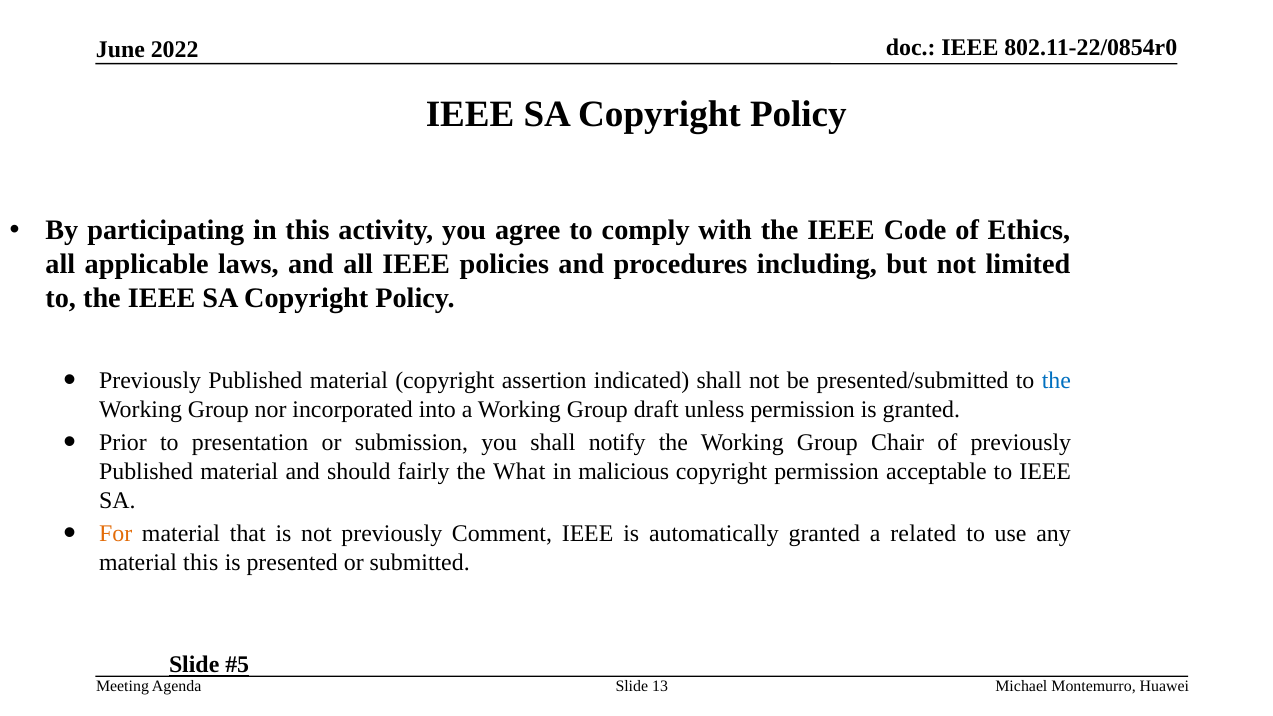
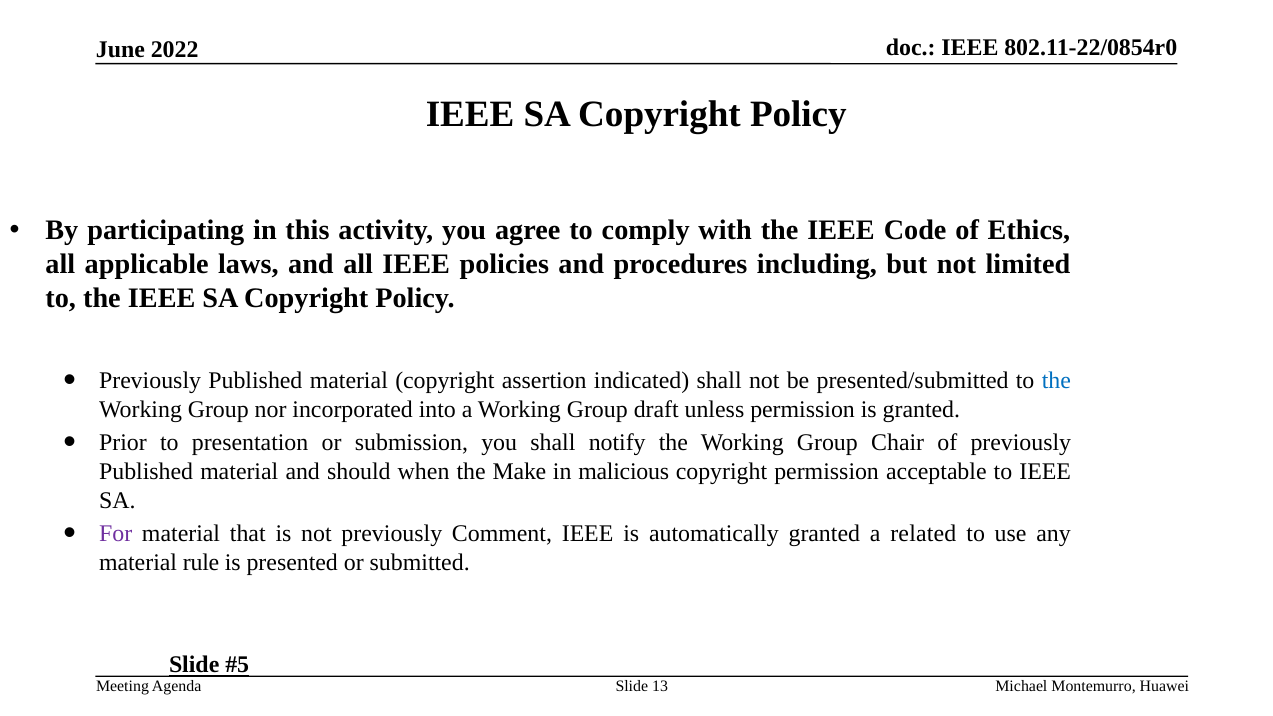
fairly: fairly -> when (424, 472)
What: What -> Make (519, 472)
For colour: orange -> purple (116, 534)
material this: this -> rule (201, 562)
